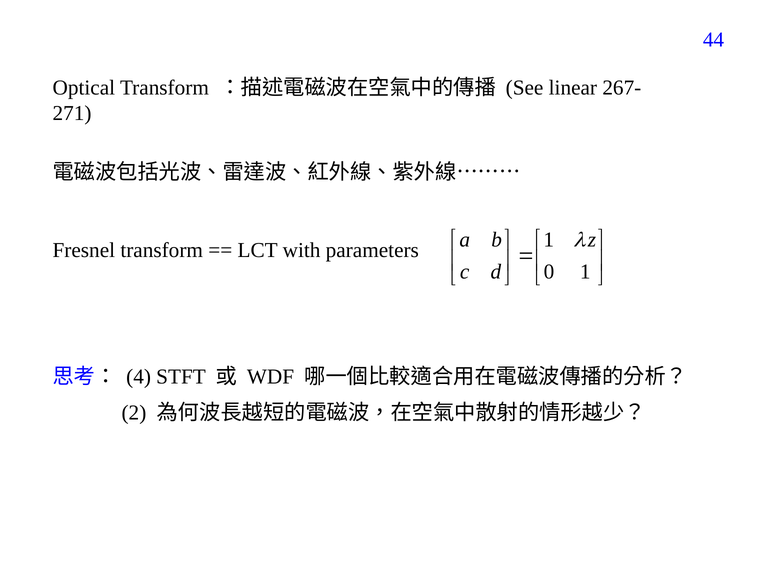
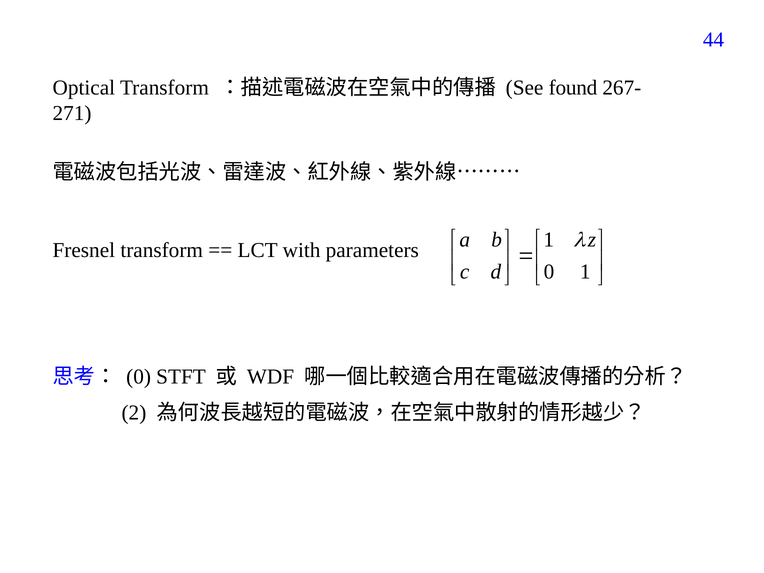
linear: linear -> found (573, 88)
4: 4 -> 0 (139, 377)
